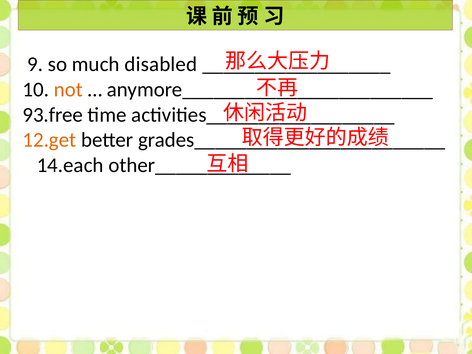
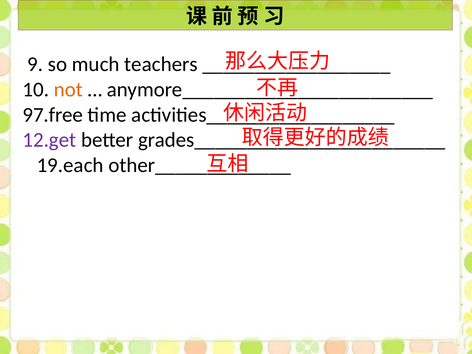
disabled: disabled -> teachers (161, 64)
93.free: 93.free -> 97.free (53, 115)
12.get colour: orange -> purple (49, 140)
14.each: 14.each -> 19.each (70, 165)
